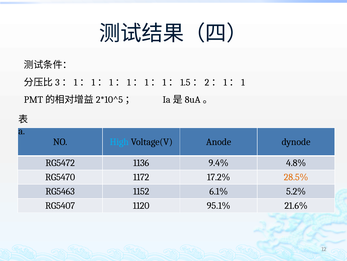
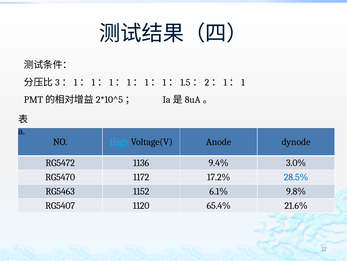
4.8%: 4.8% -> 3.0% (296, 163)
28.5% colour: orange -> blue (296, 177)
5.2%: 5.2% -> 9.8% (296, 191)
95.1%: 95.1% -> 65.4% (219, 205)
